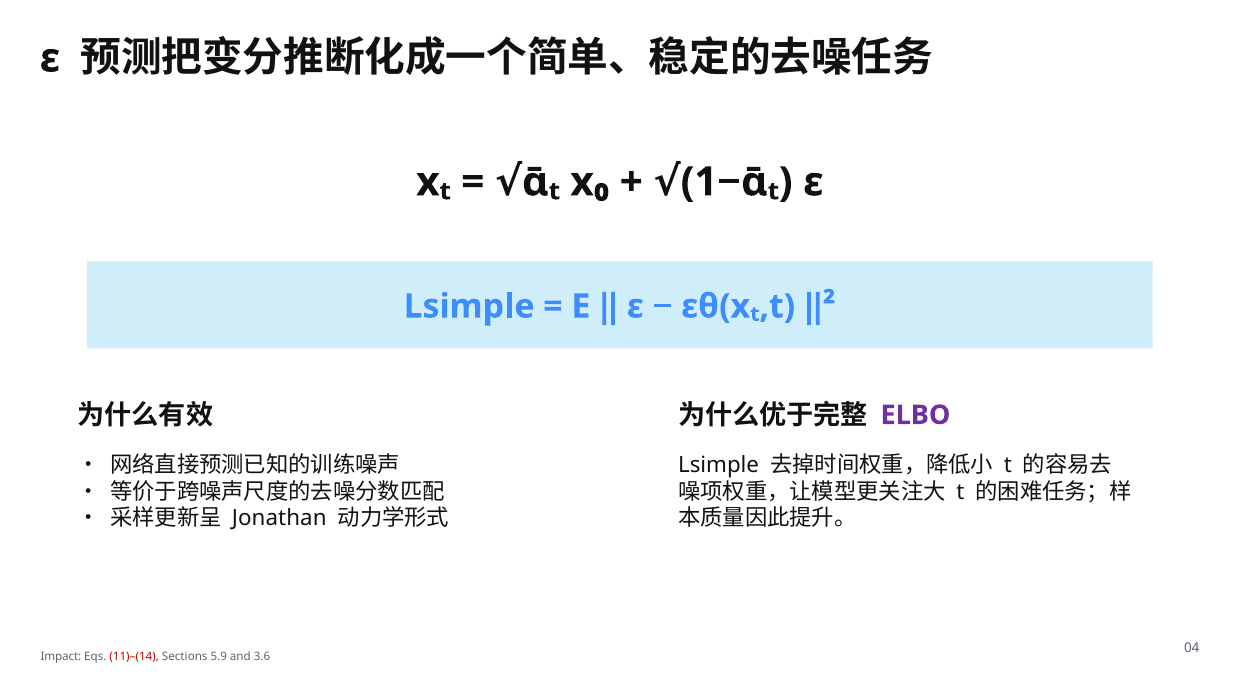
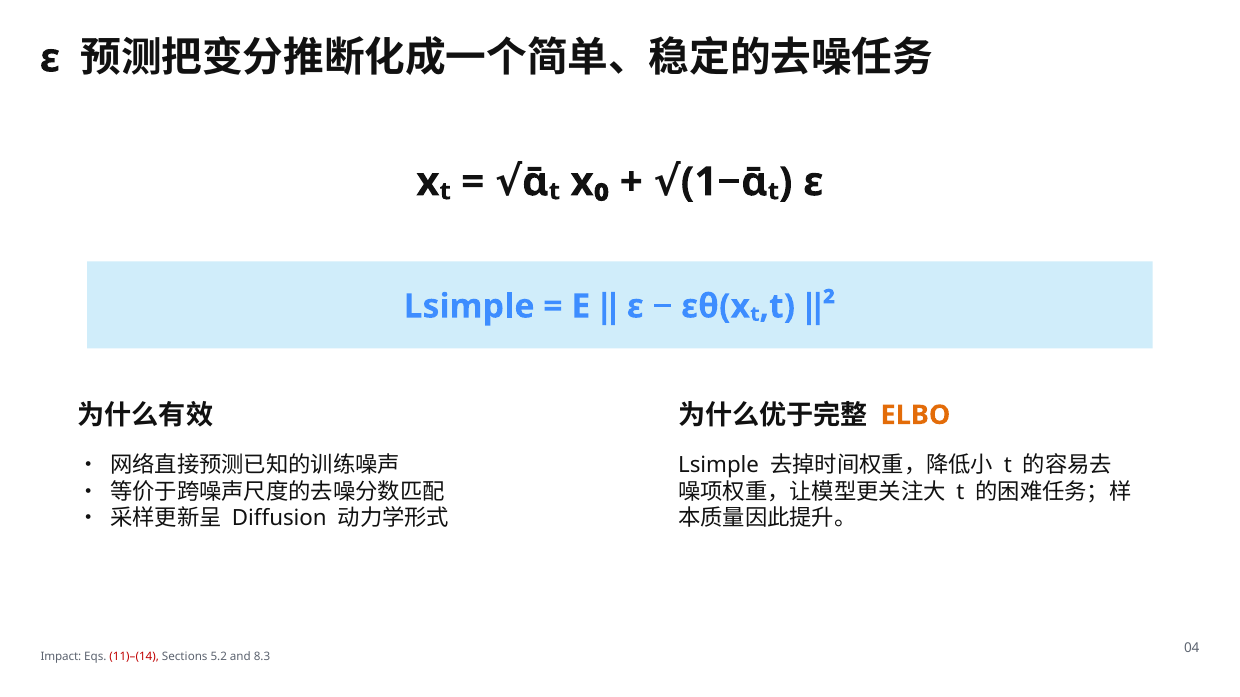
ELBO colour: purple -> orange (915, 415)
Jonathan: Jonathan -> Diffusion (279, 519)
5.9: 5.9 -> 5.2 (219, 657)
3.6: 3.6 -> 8.3 (262, 657)
